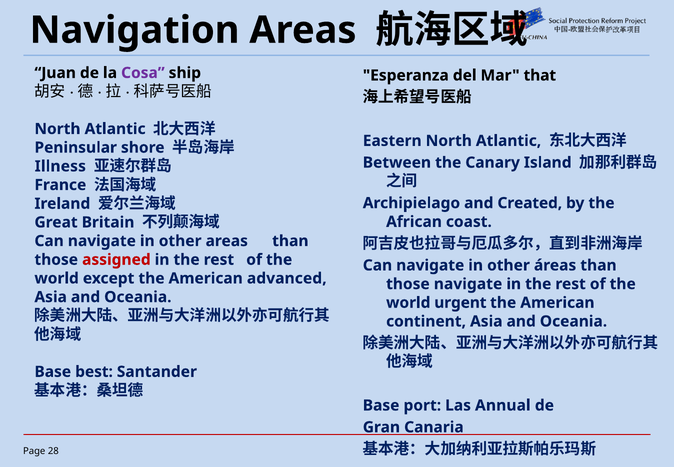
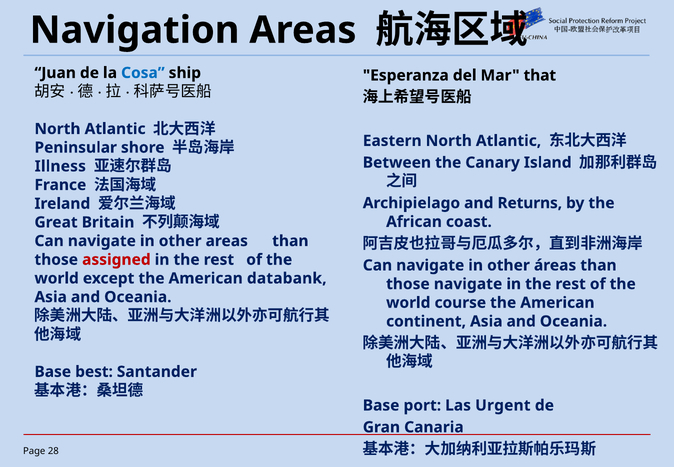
Cosa colour: purple -> blue (143, 73)
Created: Created -> Returns (530, 203)
advanced: advanced -> databank (287, 278)
urgent: urgent -> course (460, 302)
Annual: Annual -> Urgent (503, 405)
